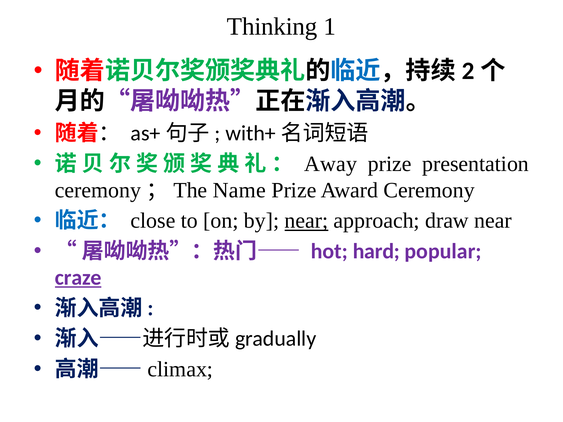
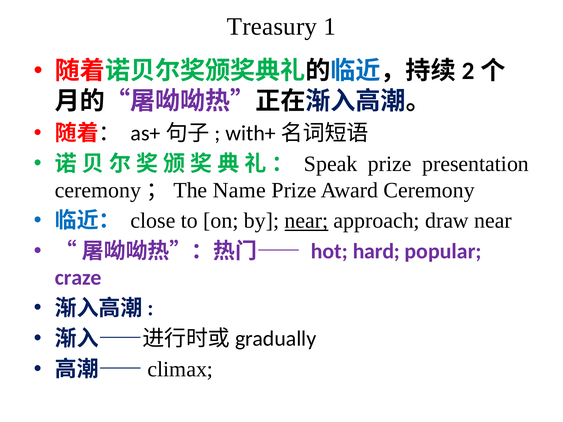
Thinking: Thinking -> Treasury (272, 27)
Away: Away -> Speak (331, 164)
craze underline: present -> none (78, 278)
